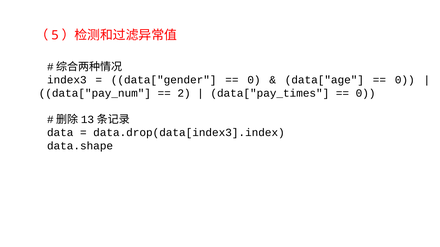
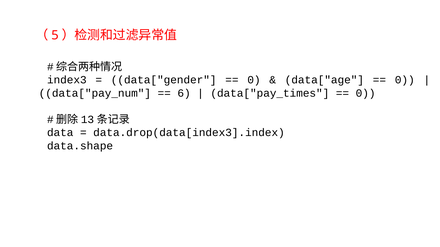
2: 2 -> 6 (184, 93)
